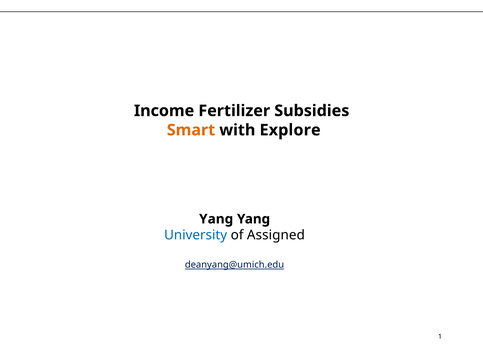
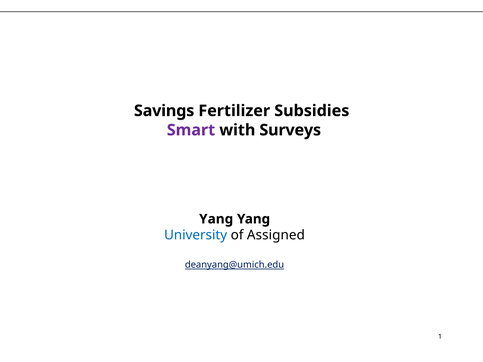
Income: Income -> Savings (164, 111)
Smart colour: orange -> purple (191, 130)
Explore: Explore -> Surveys (290, 130)
